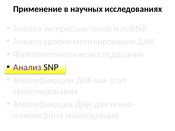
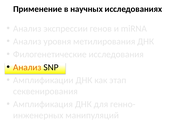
Анализ colour: purple -> orange (27, 67)
